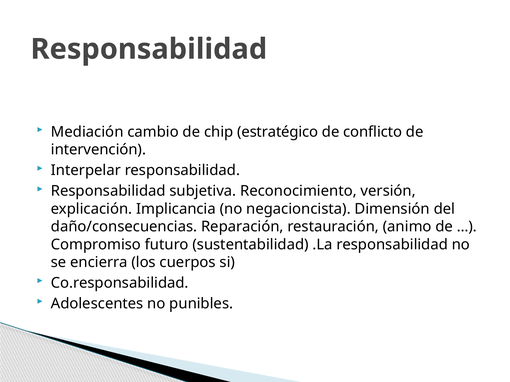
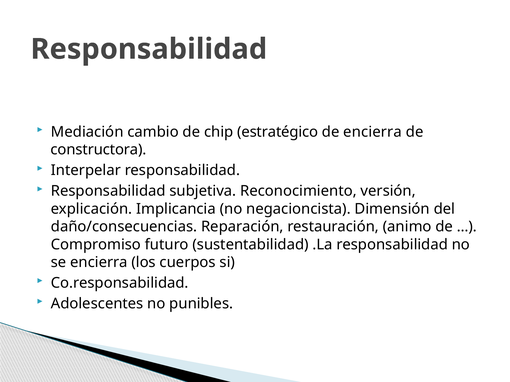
de conflicto: conflicto -> encierra (373, 132)
intervención: intervención -> constructora (99, 150)
